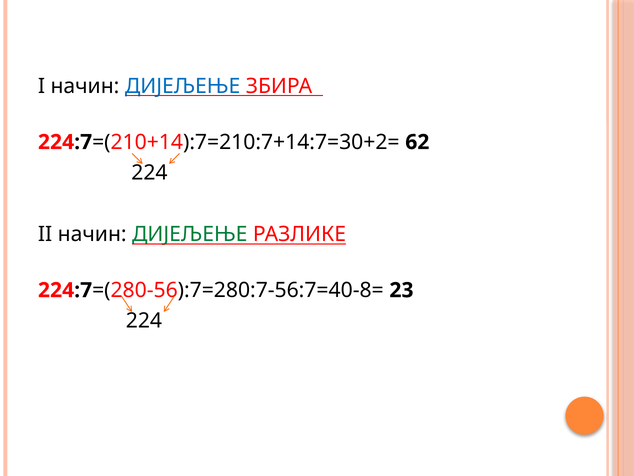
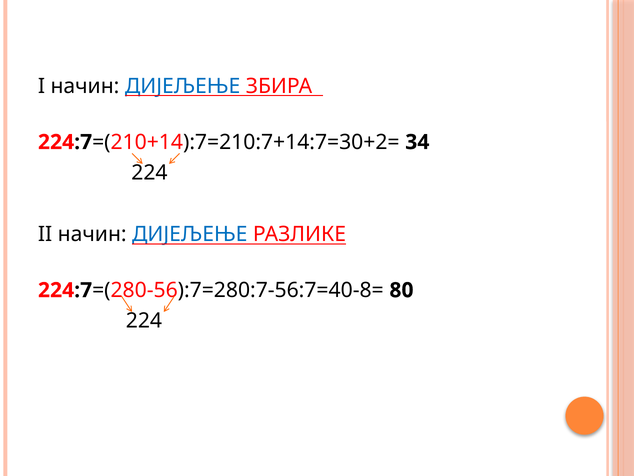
62: 62 -> 34 (417, 142)
ДИЈЕЉЕЊЕ colour: green -> blue (190, 234)
23: 23 -> 80 (401, 290)
